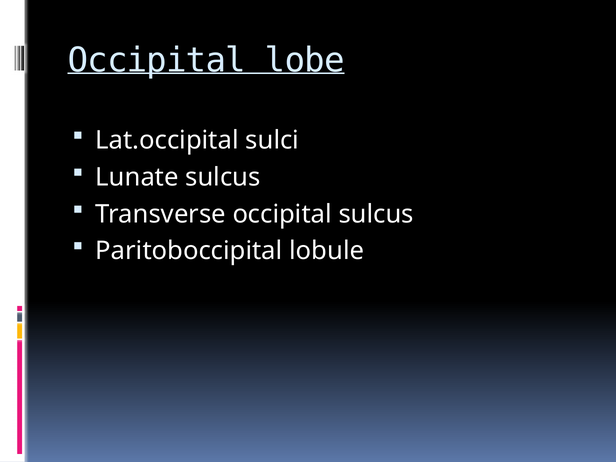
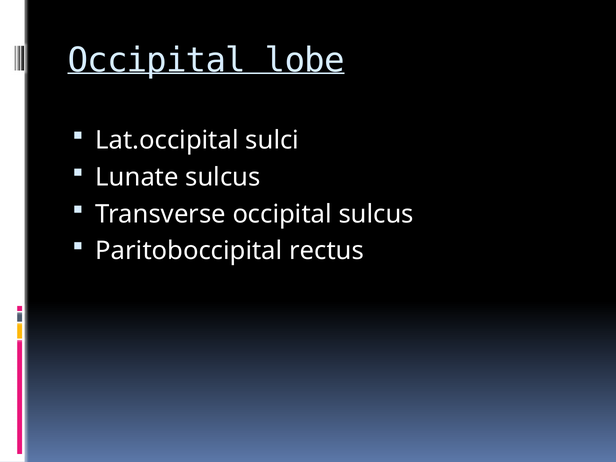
lobule: lobule -> rectus (327, 251)
